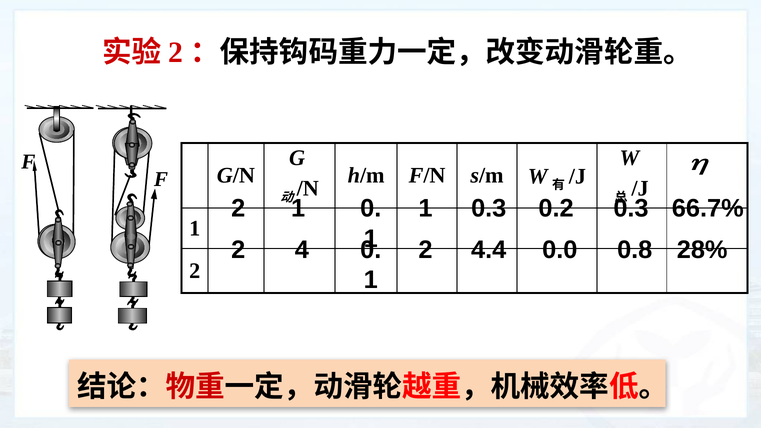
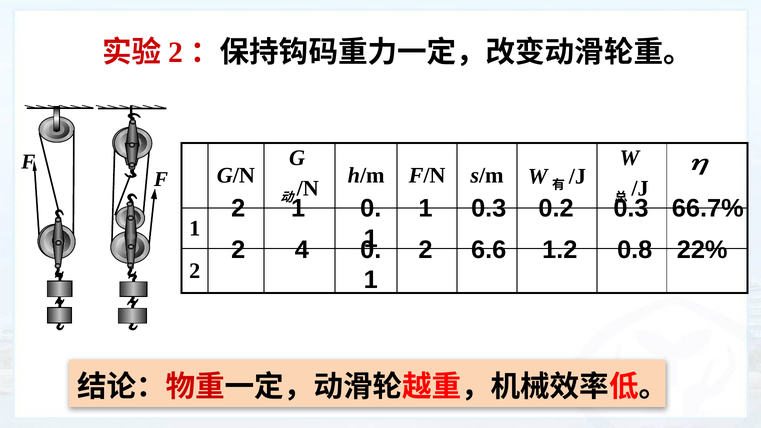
4.4: 4.4 -> 6.6 (489, 250)
0.0: 0.0 -> 1.2 (560, 250)
28%: 28% -> 22% (702, 250)
